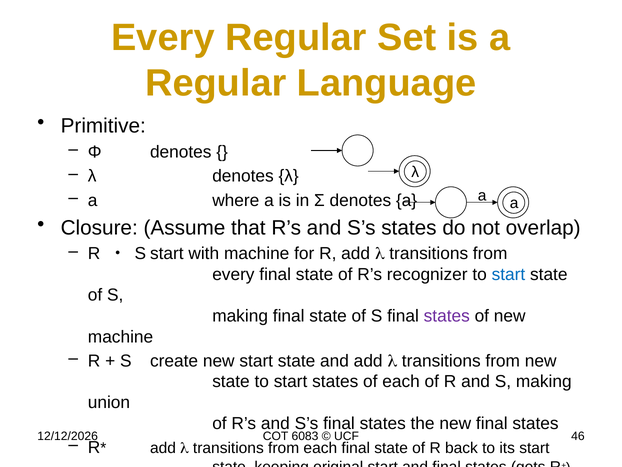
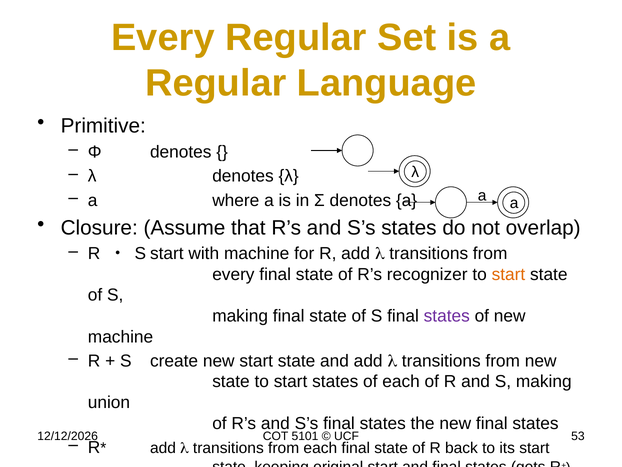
start colour: blue -> orange (508, 274)
6083: 6083 -> 5101 (305, 436)
46: 46 -> 53 (578, 436)
